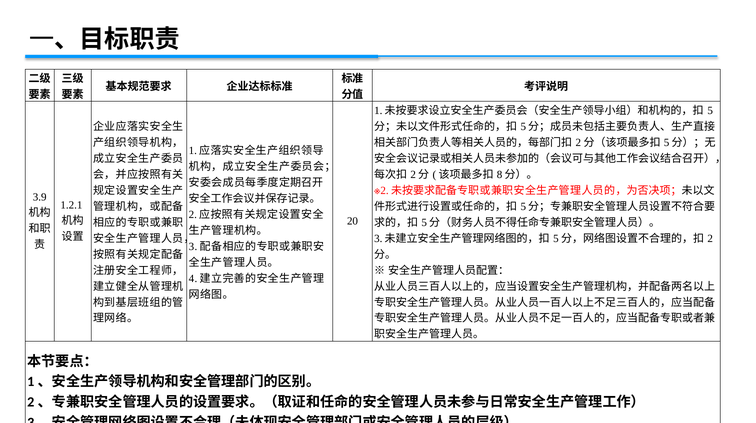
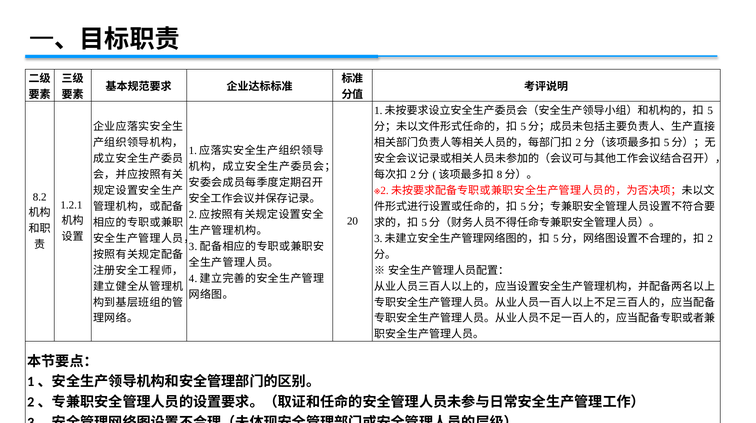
3.9: 3.9 -> 8.2 (40, 198)
